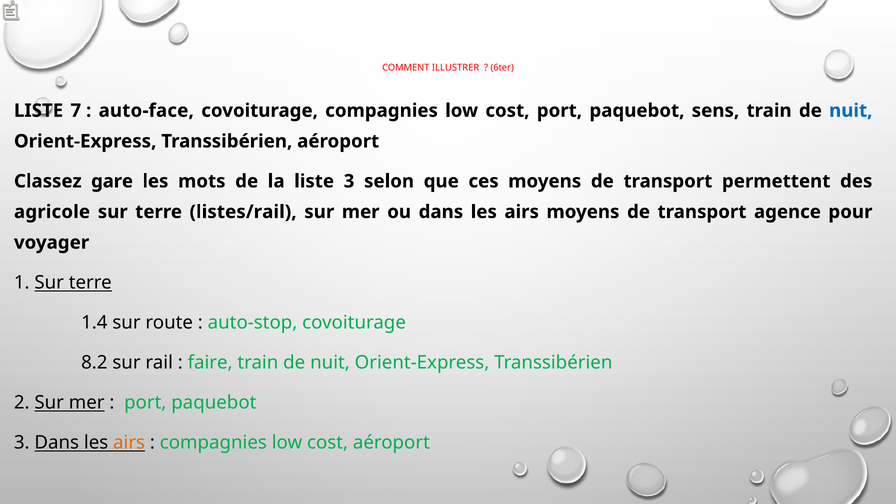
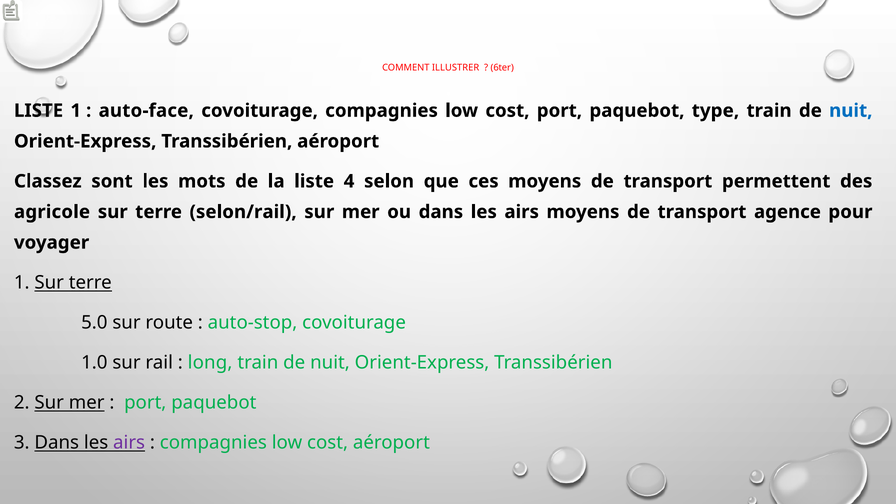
LISTE 7: 7 -> 1 (76, 111)
sens: sens -> type (715, 111)
gare: gare -> sont (112, 181)
liste 3: 3 -> 4 (349, 181)
listes/rail: listes/rail -> selon/rail (243, 212)
1.4: 1.4 -> 5.0 (94, 322)
8.2: 8.2 -> 1.0 (94, 362)
faire: faire -> long (210, 362)
airs colour: orange -> purple (129, 442)
